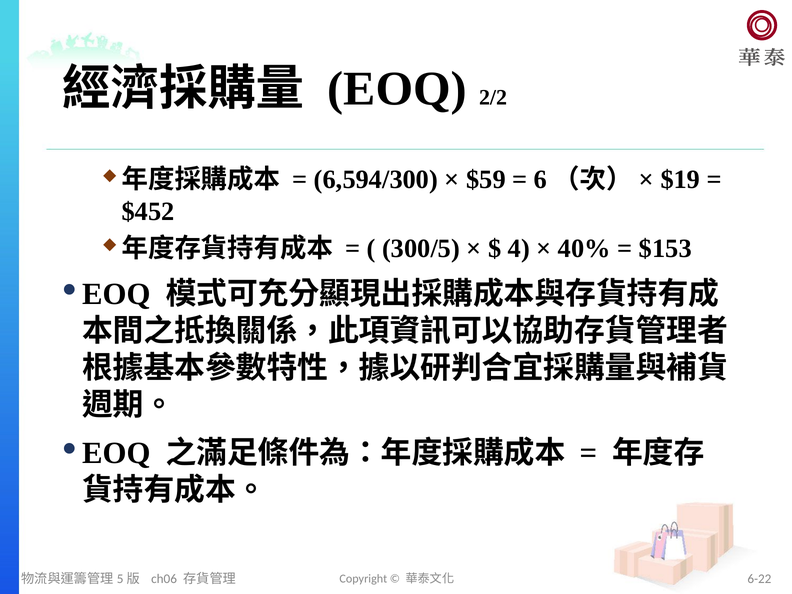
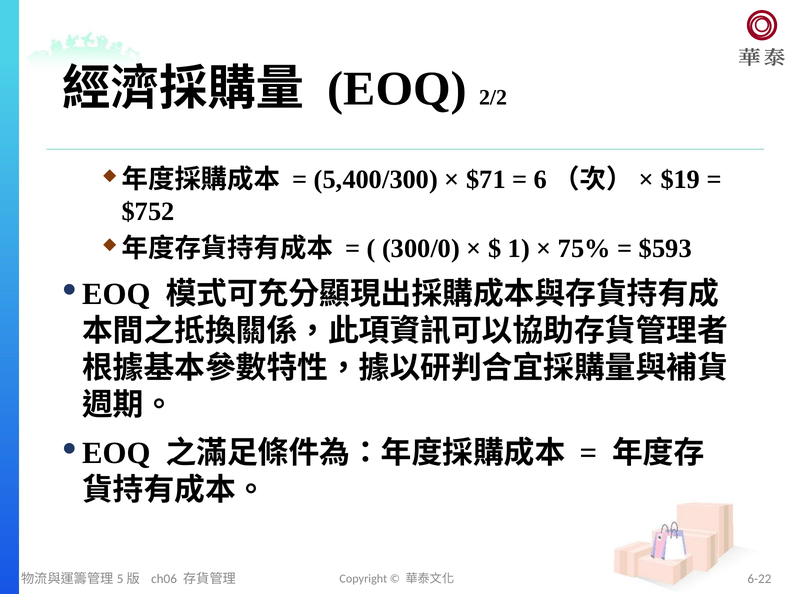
6,594/300: 6,594/300 -> 5,400/300 (376, 180)
$59: $59 -> $71 (486, 180)
$452: $452 -> $752 (148, 211)
300/5: 300/5 -> 300/0 (421, 249)
4: 4 -> 1 (519, 249)
40%: 40% -> 75% (584, 249)
$153: $153 -> $593 (665, 249)
